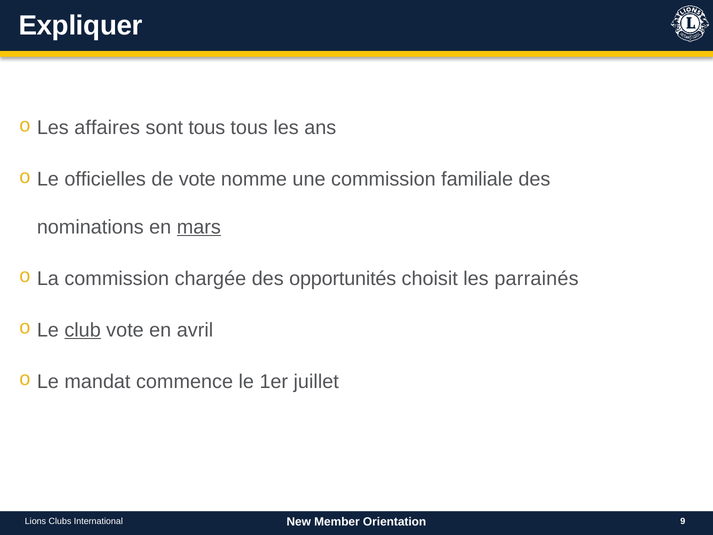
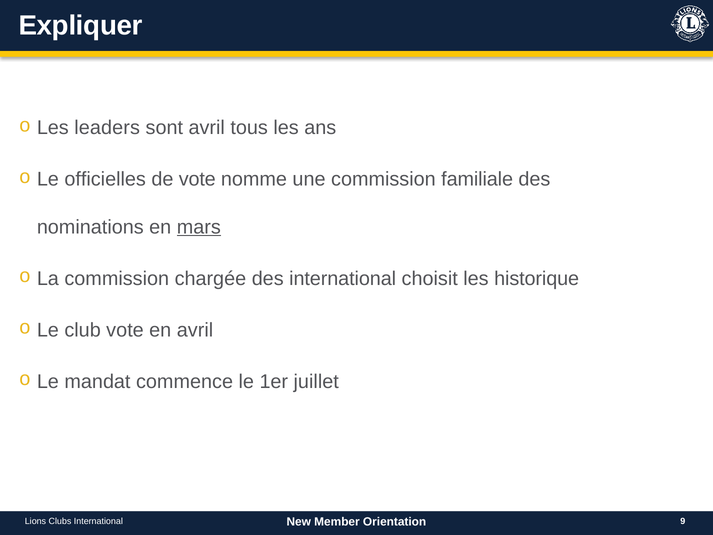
affaires: affaires -> leaders (107, 128)
sont tous: tous -> avril (207, 128)
des opportunités: opportunités -> international (343, 278)
parrainés: parrainés -> historique (537, 278)
club underline: present -> none (83, 330)
